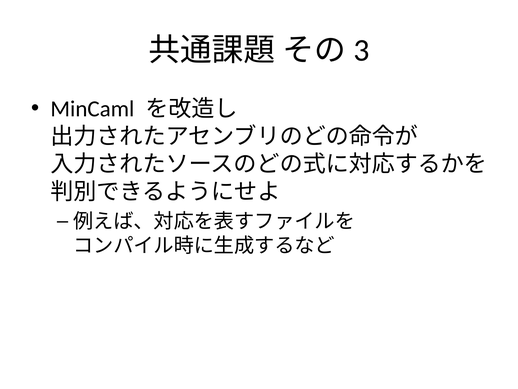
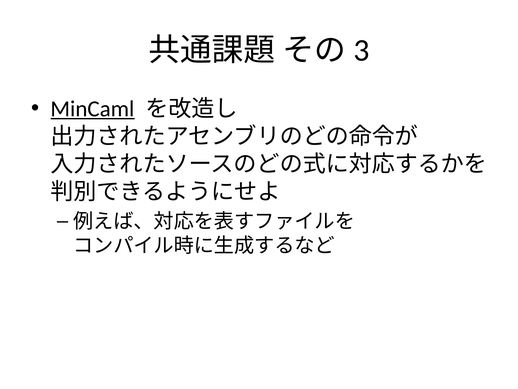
MinCaml underline: none -> present (93, 109)
